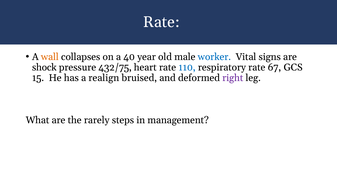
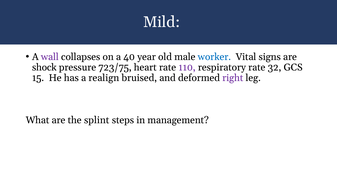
Rate: Rate -> Mild (162, 22)
wall colour: orange -> purple (50, 57)
432/75: 432/75 -> 723/75 (115, 68)
110 colour: blue -> purple (187, 68)
67: 67 -> 32 (274, 68)
rarely: rarely -> splint (97, 121)
